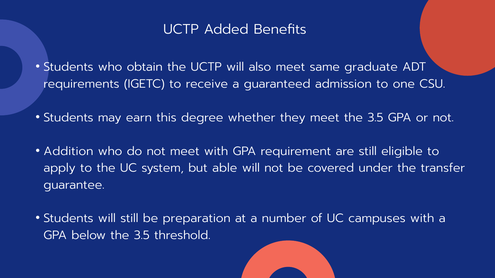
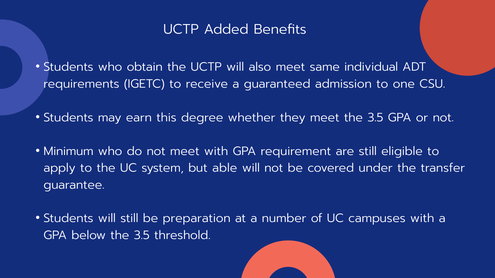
graduate: graduate -> individual (371, 67)
Addition: Addition -> Minimum (69, 151)
